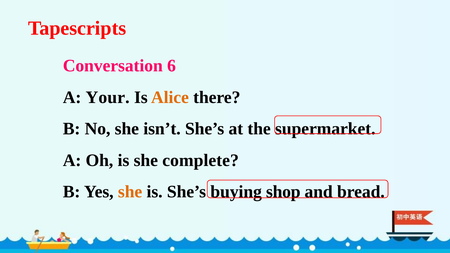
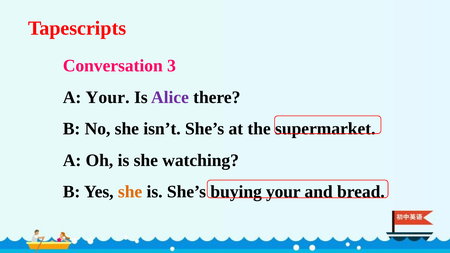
6: 6 -> 3 (171, 66)
Alice colour: orange -> purple (170, 97)
complete: complete -> watching (201, 160)
buying shop: shop -> your (283, 192)
